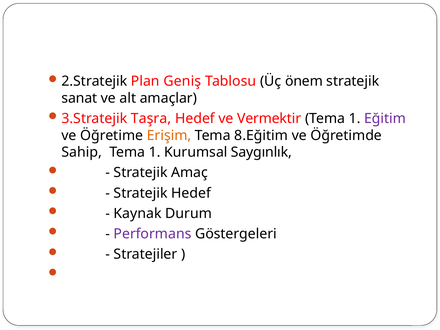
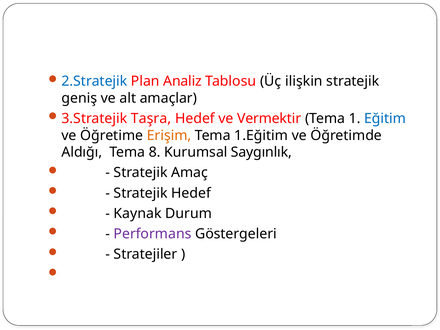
2.Stratejik colour: black -> blue (94, 81)
Geniş: Geniş -> Analiz (183, 81)
önem: önem -> ilişkin (304, 81)
sanat: sanat -> geniş (79, 98)
Eğitim colour: purple -> blue (385, 119)
8.Eğitim: 8.Eğitim -> 1.Eğitim (261, 135)
Sahip: Sahip -> Aldığı (82, 152)
1: 1 -> 8 (155, 152)
